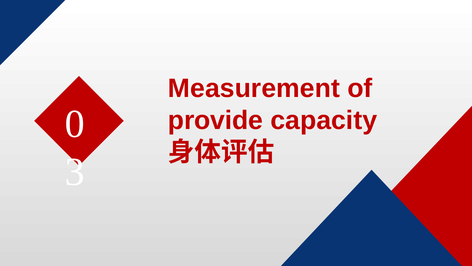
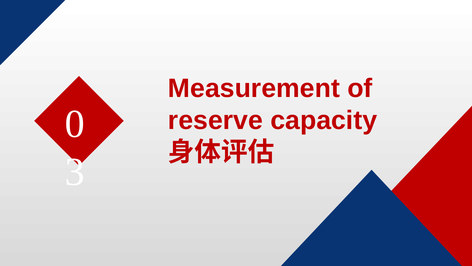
provide: provide -> reserve (215, 120)
